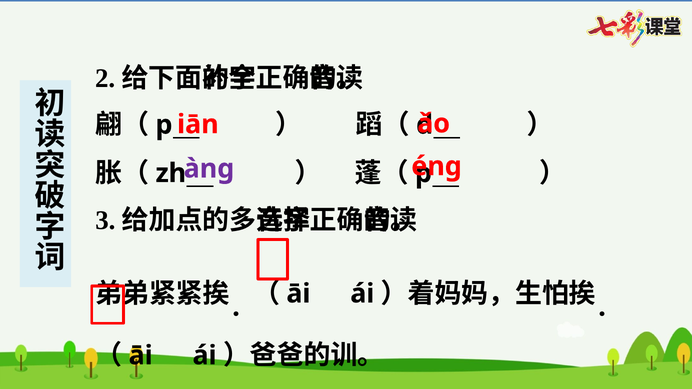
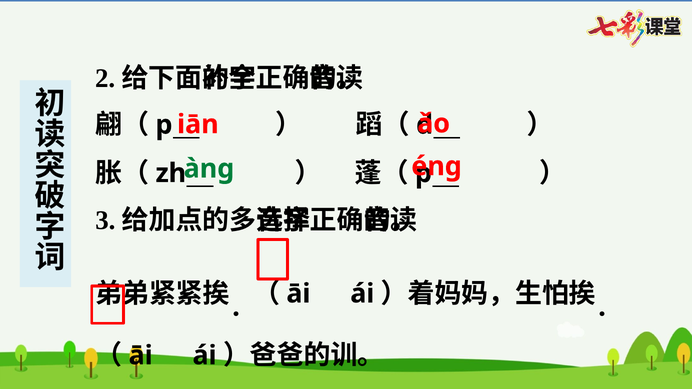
àng colour: purple -> green (209, 169)
